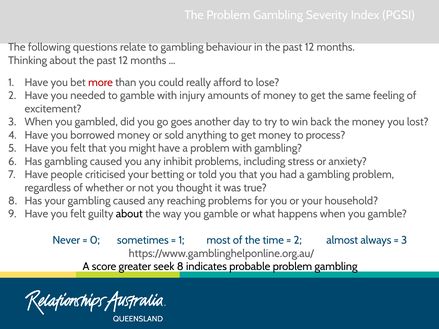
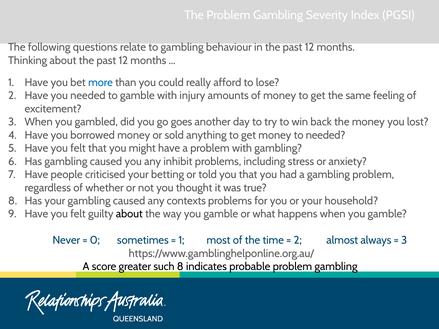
more colour: red -> blue (101, 83)
to process: process -> needed (326, 135)
reaching: reaching -> contexts (186, 201)
seek: seek -> such (164, 267)
